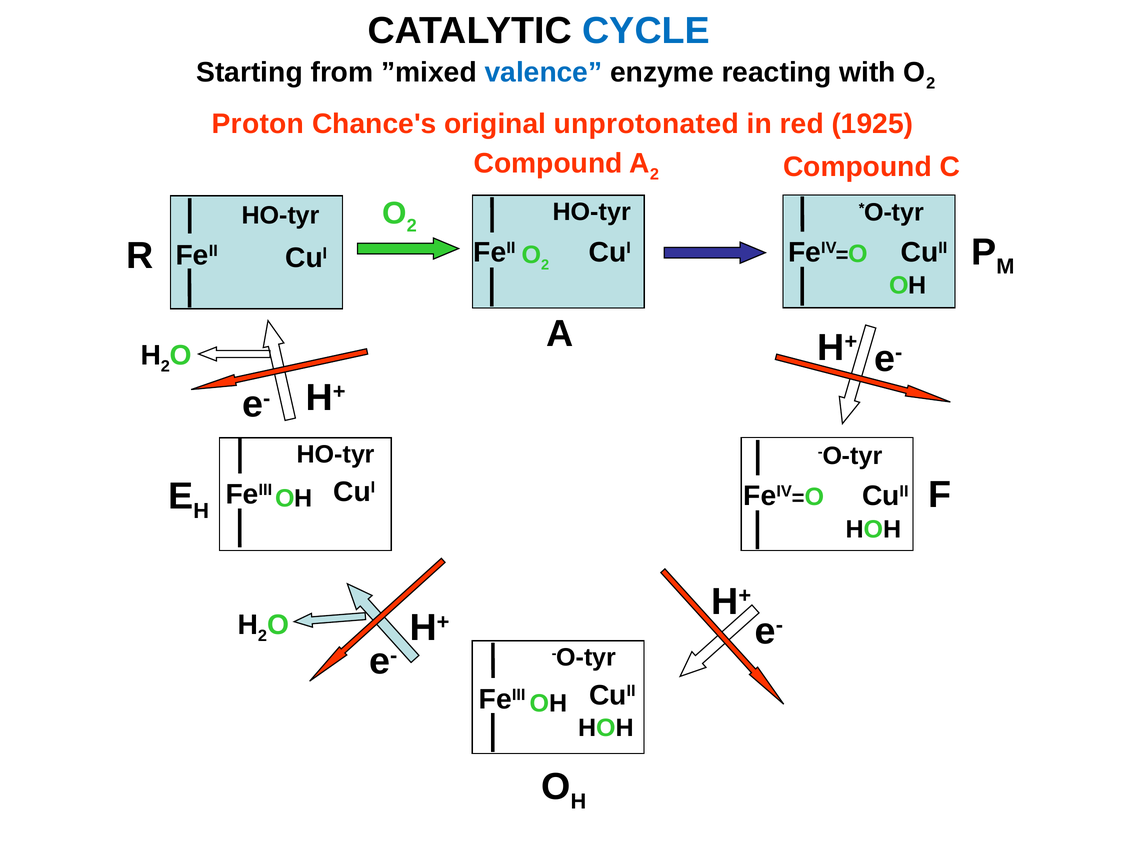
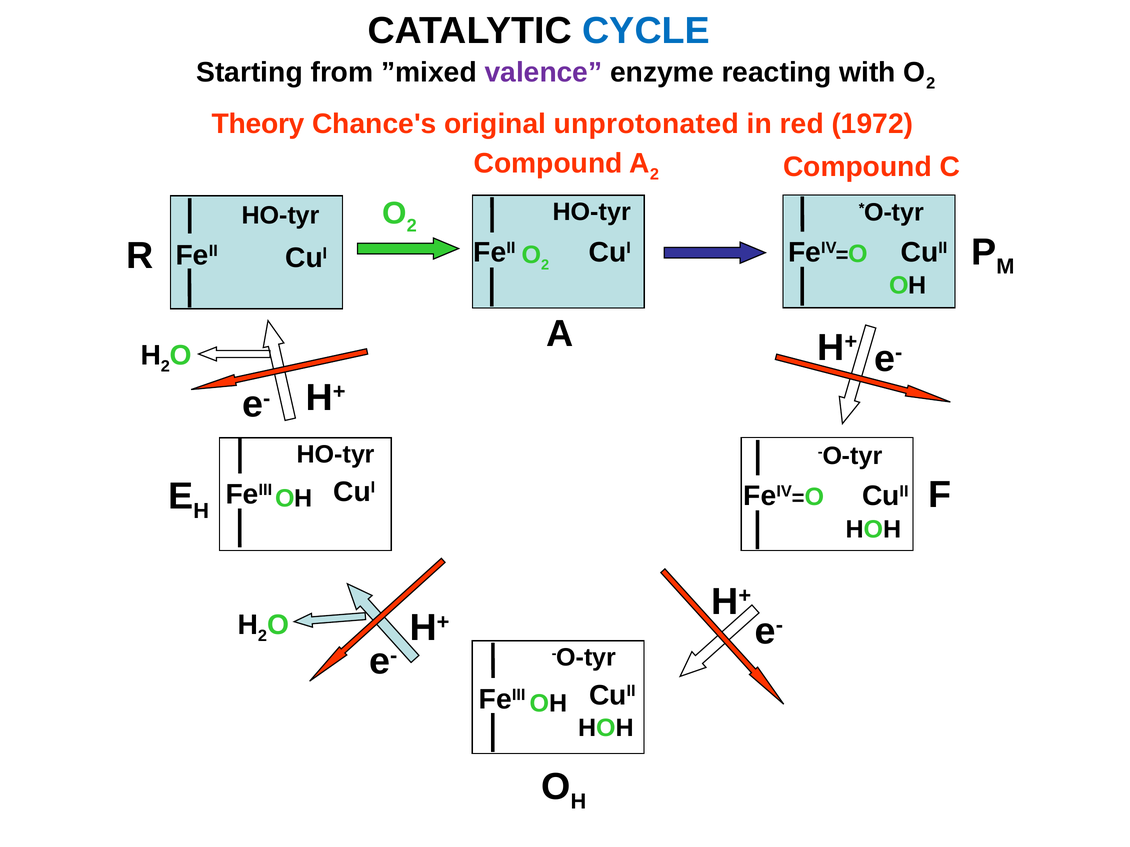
valence colour: blue -> purple (543, 72)
Proton: Proton -> Theory (258, 124)
1925: 1925 -> 1972 (872, 124)
